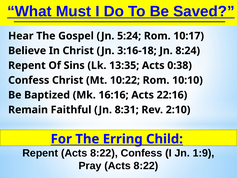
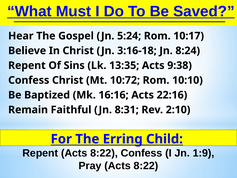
0:38: 0:38 -> 9:38 (180, 65)
10:22: 10:22 -> 10:72 (125, 80)
